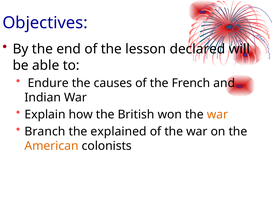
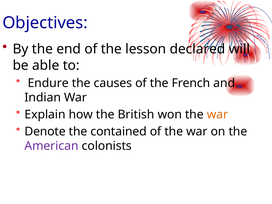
Branch: Branch -> Denote (45, 131)
explained: explained -> contained (119, 131)
American colour: orange -> purple (52, 146)
